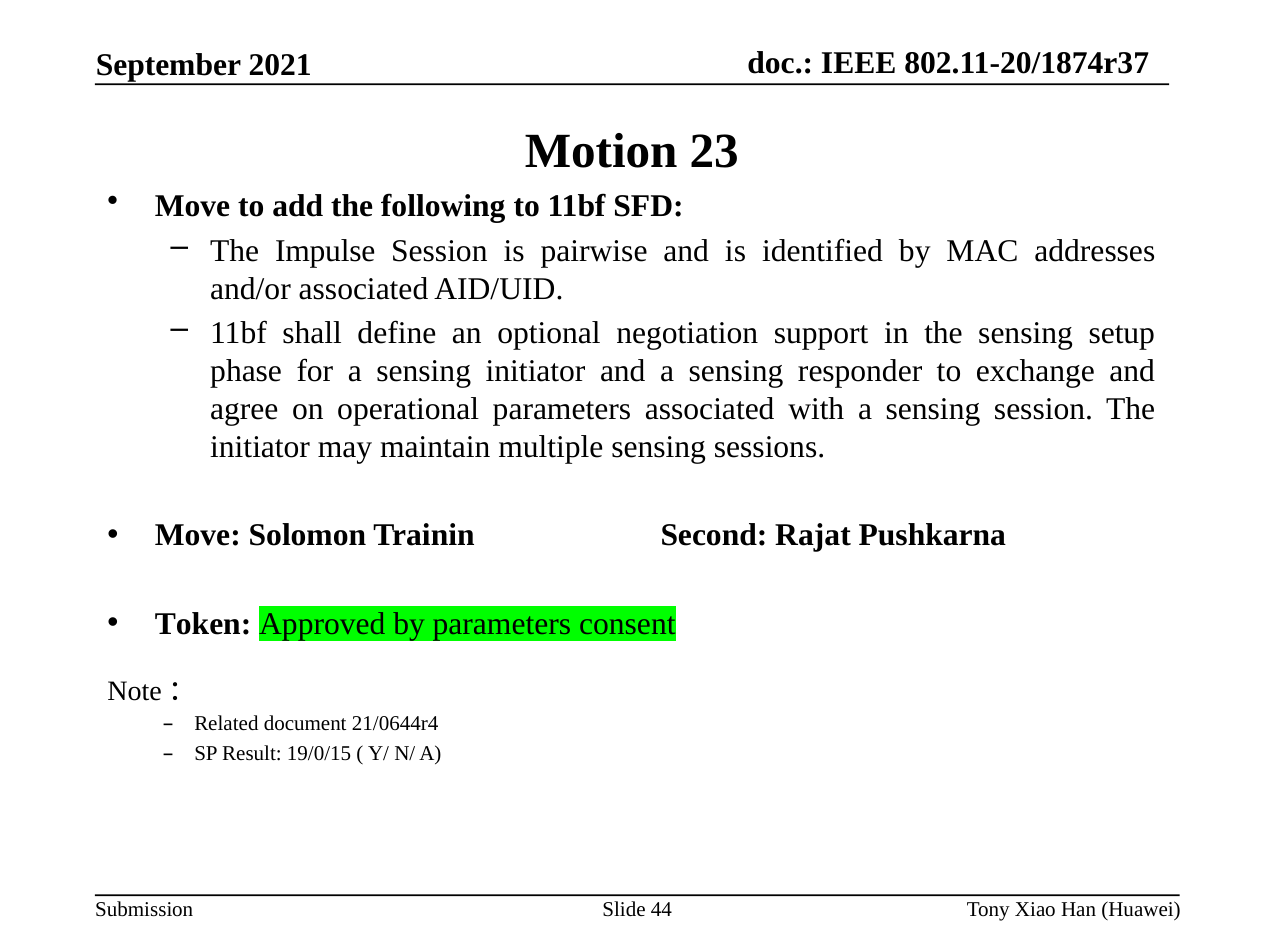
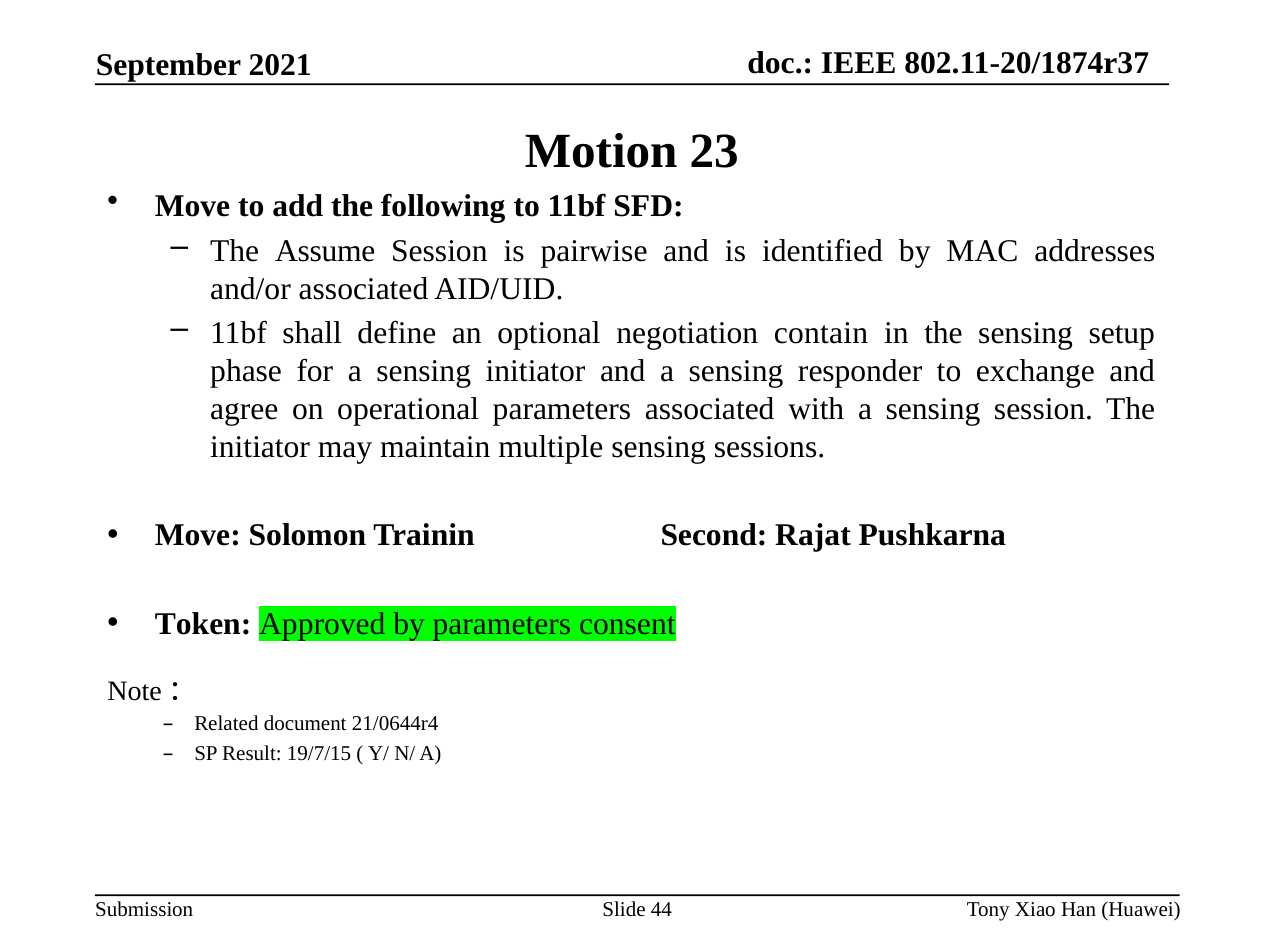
Impulse: Impulse -> Assume (325, 251)
support: support -> contain (821, 333)
19/0/15: 19/0/15 -> 19/7/15 (319, 753)
